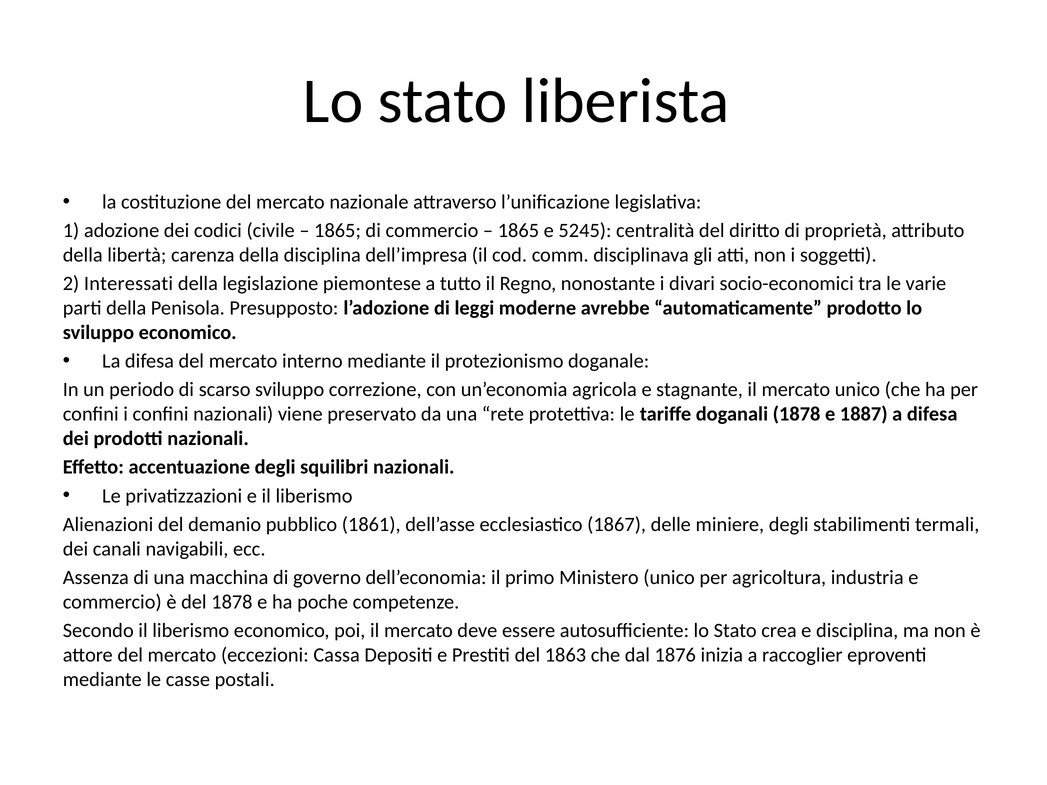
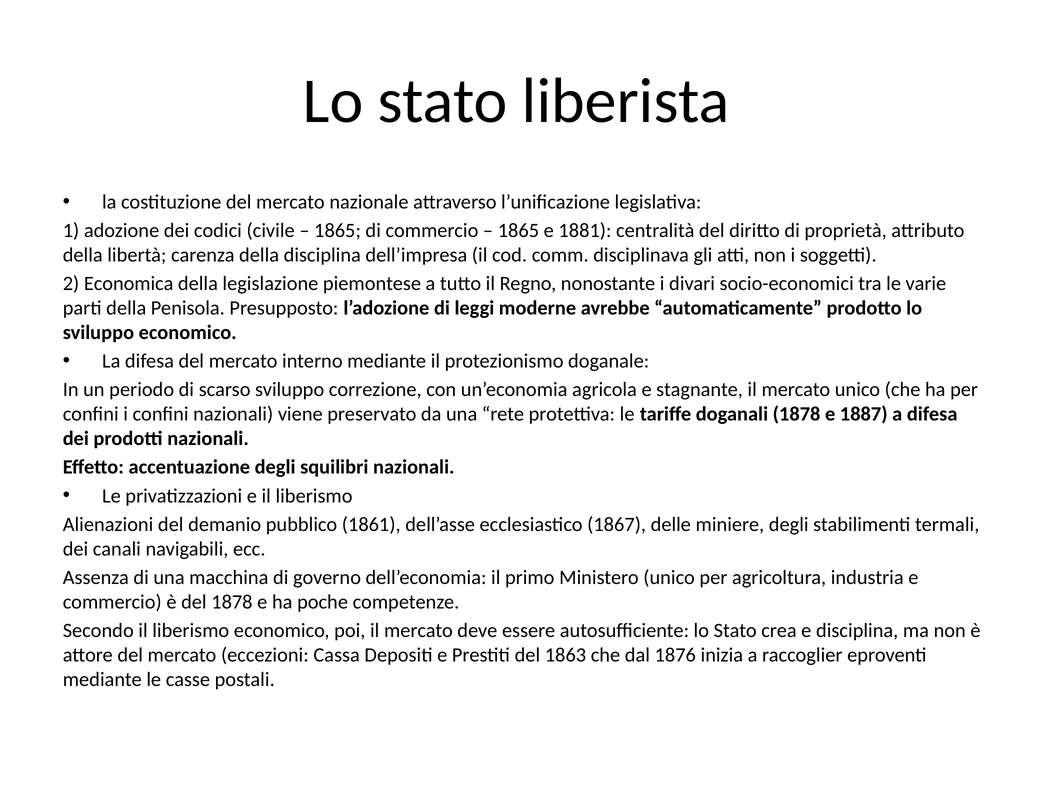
5245: 5245 -> 1881 (585, 231)
Interessati: Interessati -> Economica (129, 284)
